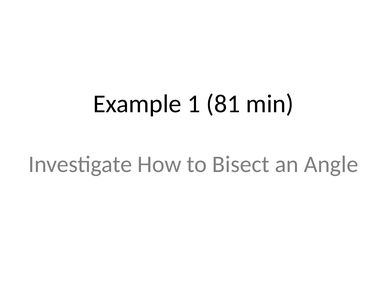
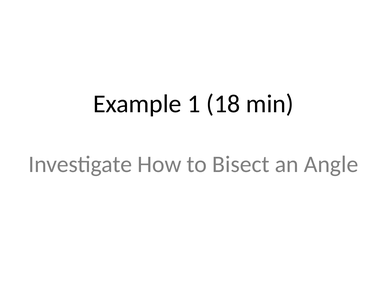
81: 81 -> 18 (223, 104)
